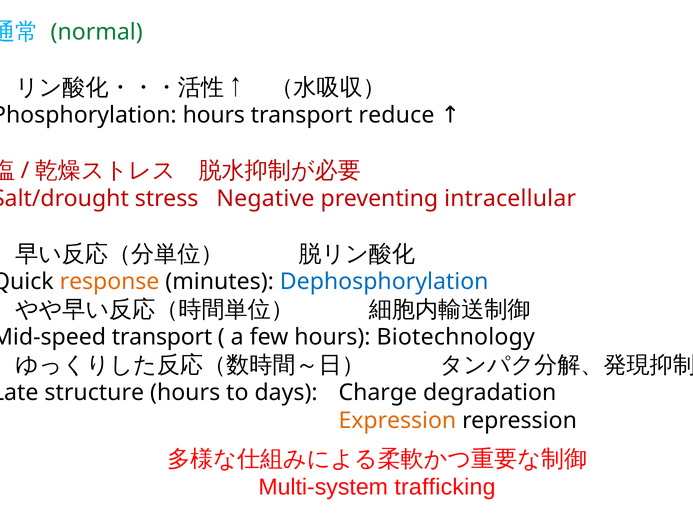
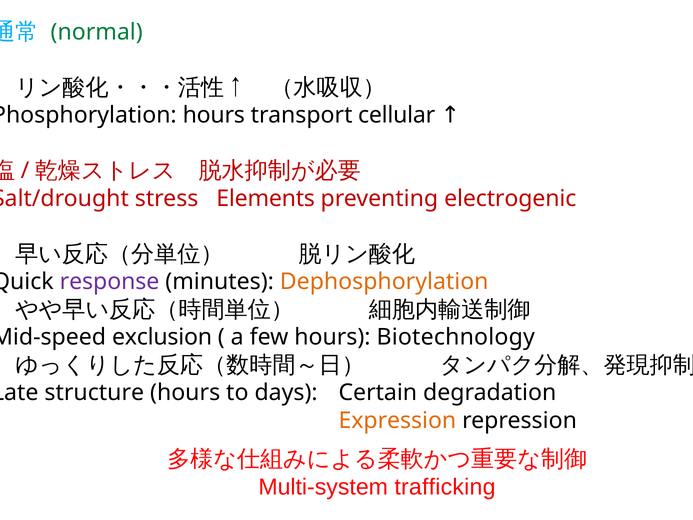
reduce: reduce -> cellular (397, 115)
Negative: Negative -> Elements (266, 198)
intracellular: intracellular -> electrogenic (510, 198)
response colour: orange -> purple (110, 282)
Dephosphorylation colour: blue -> orange (384, 282)
transport: transport -> exclusion (162, 337)
Charge: Charge -> Certain (378, 392)
